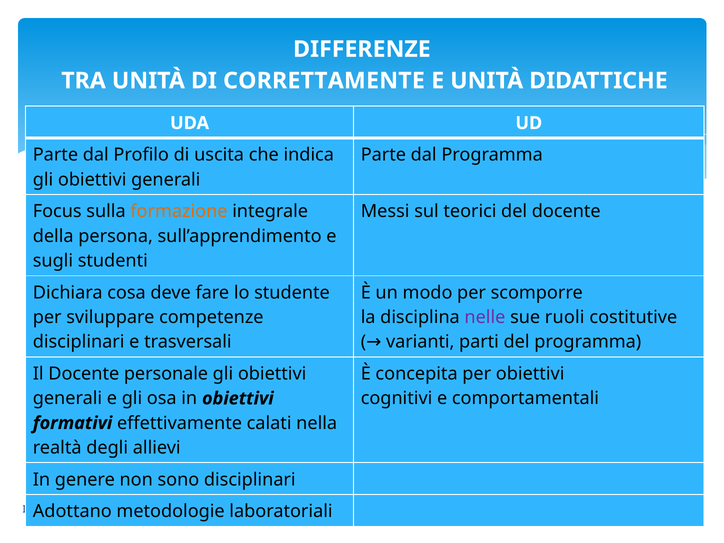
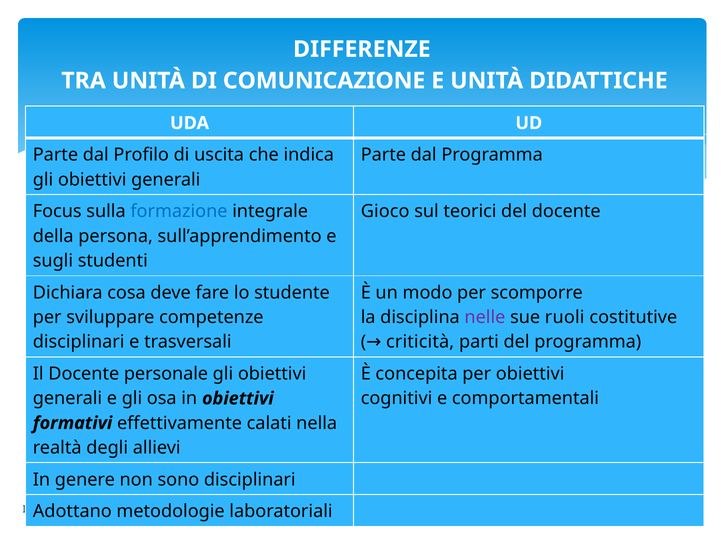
CORRETTAMENTE: CORRETTAMENTE -> COMUNICAZIONE (324, 81)
formazione colour: orange -> blue (179, 212)
Messi: Messi -> Gioco (385, 212)
varianti: varianti -> criticità (420, 342)
